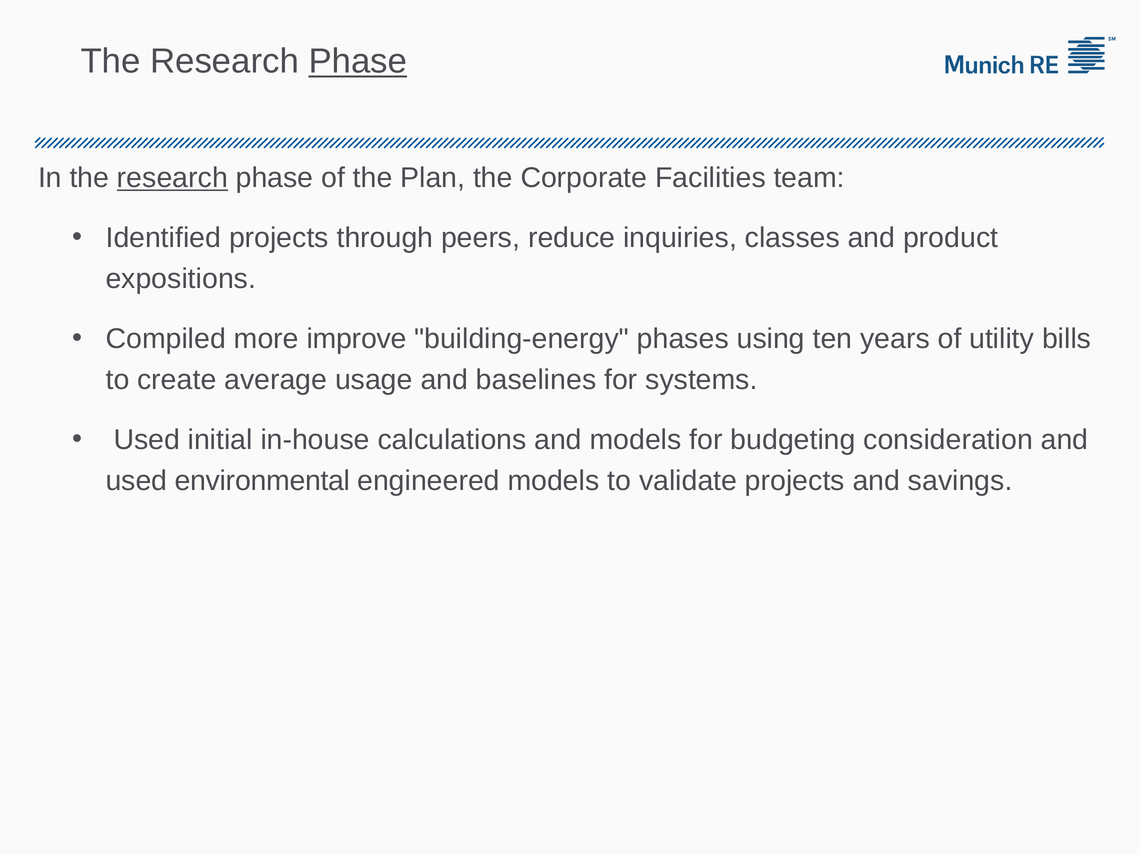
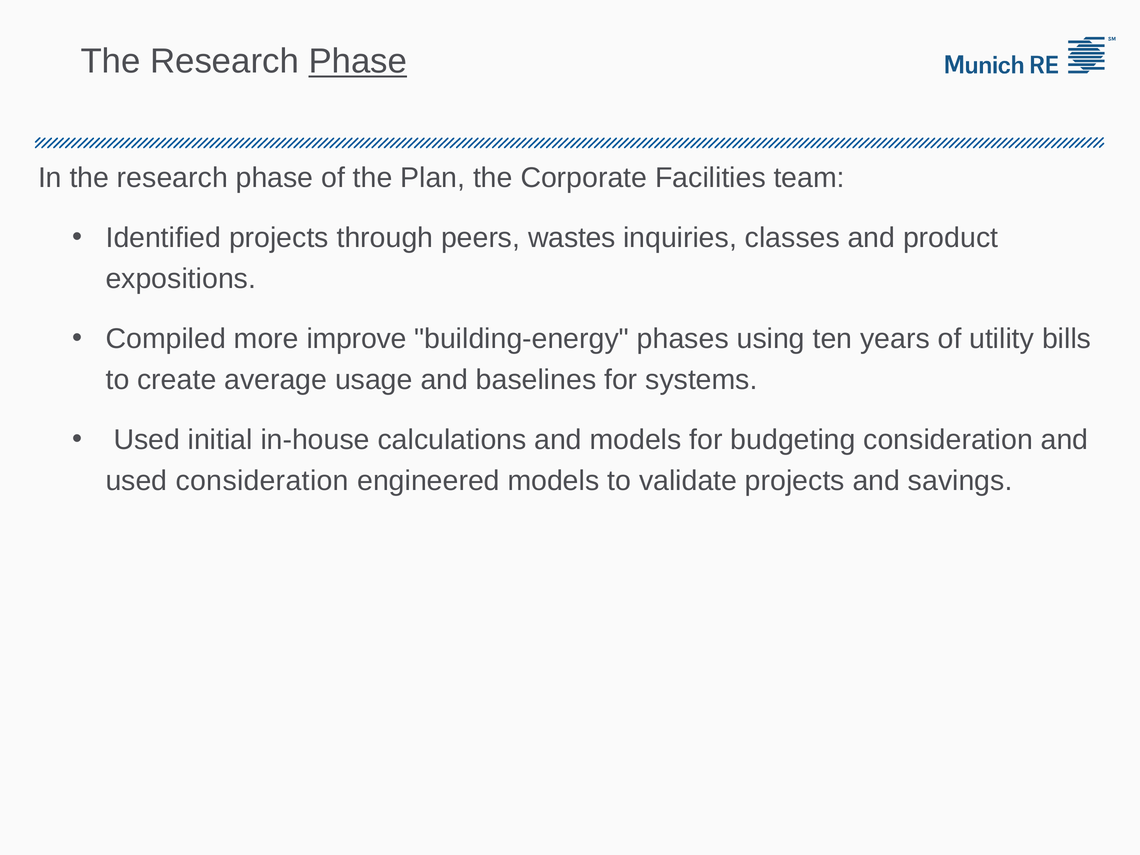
research underline: present -> none (172, 178)
reduce: reduce -> wastes (572, 238)
used environmental: environmental -> consideration (262, 481)
